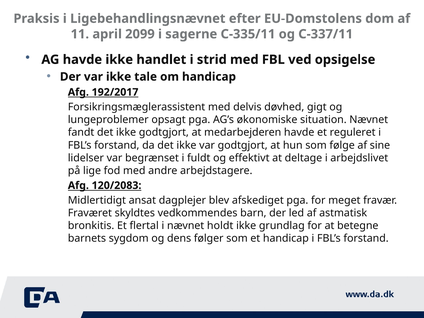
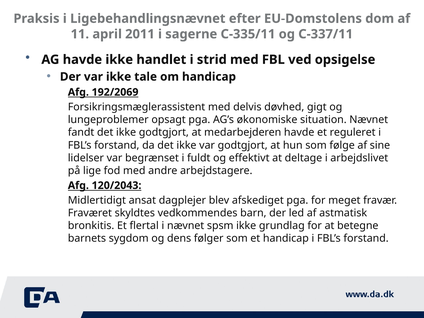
2099: 2099 -> 2011 (140, 34)
192/2017: 192/2017 -> 192/2069 (115, 92)
120/2083: 120/2083 -> 120/2043 (117, 185)
holdt: holdt -> spsm (220, 226)
